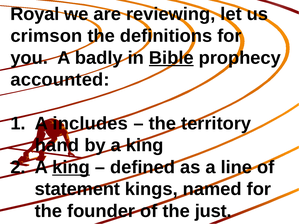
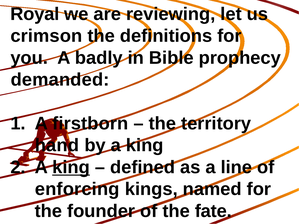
Bible underline: present -> none (171, 58)
accounted: accounted -> demanded (60, 80)
includes: includes -> firstborn (90, 124)
statement: statement -> enforcing (77, 189)
just: just -> fate (213, 211)
